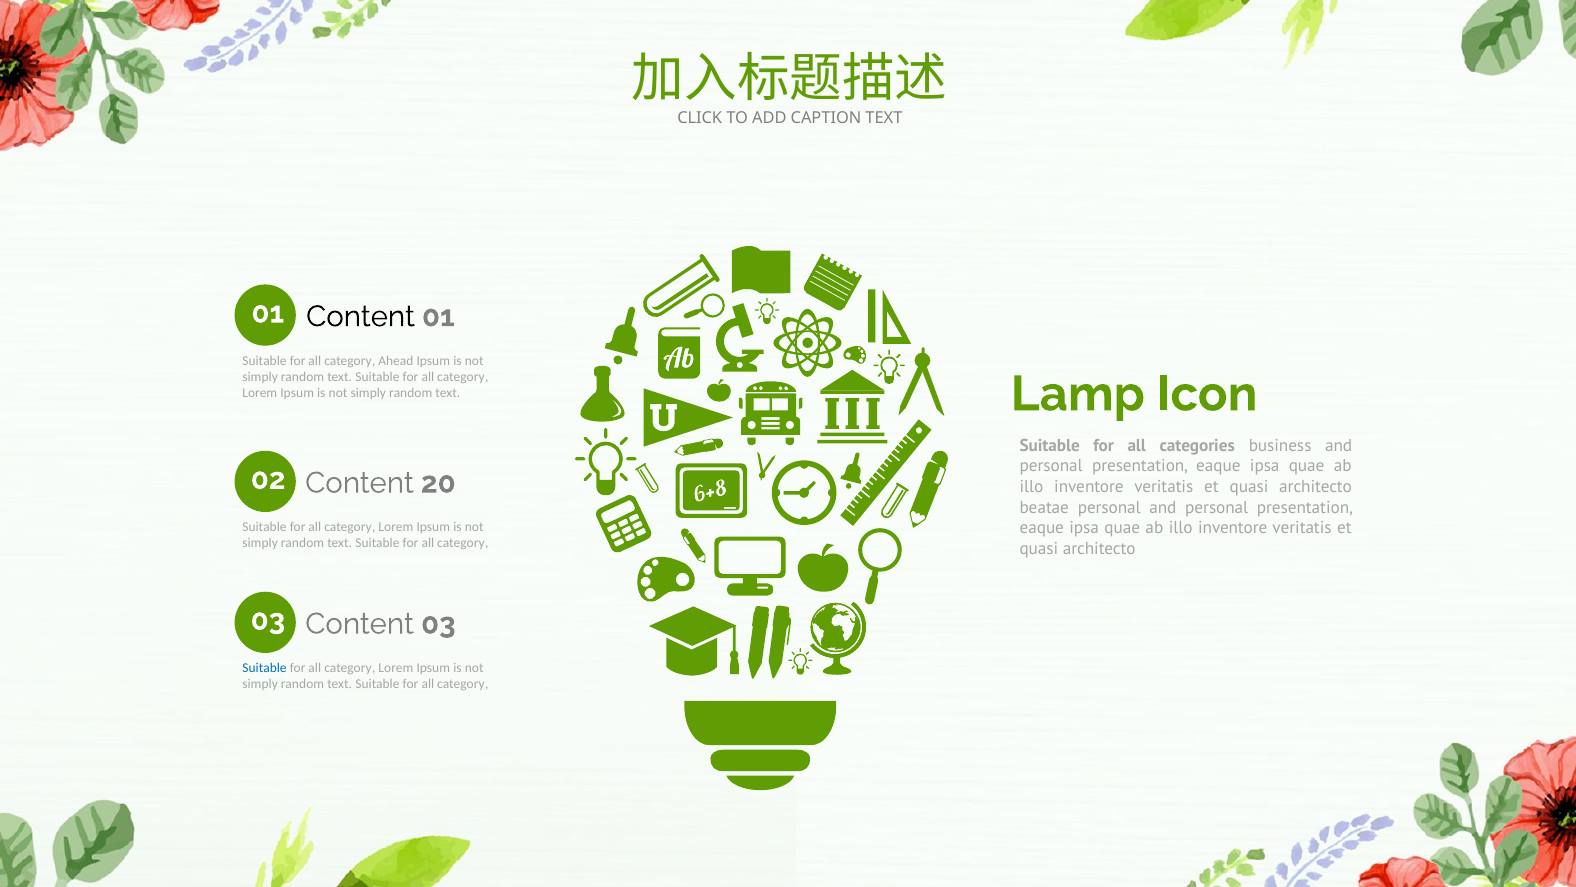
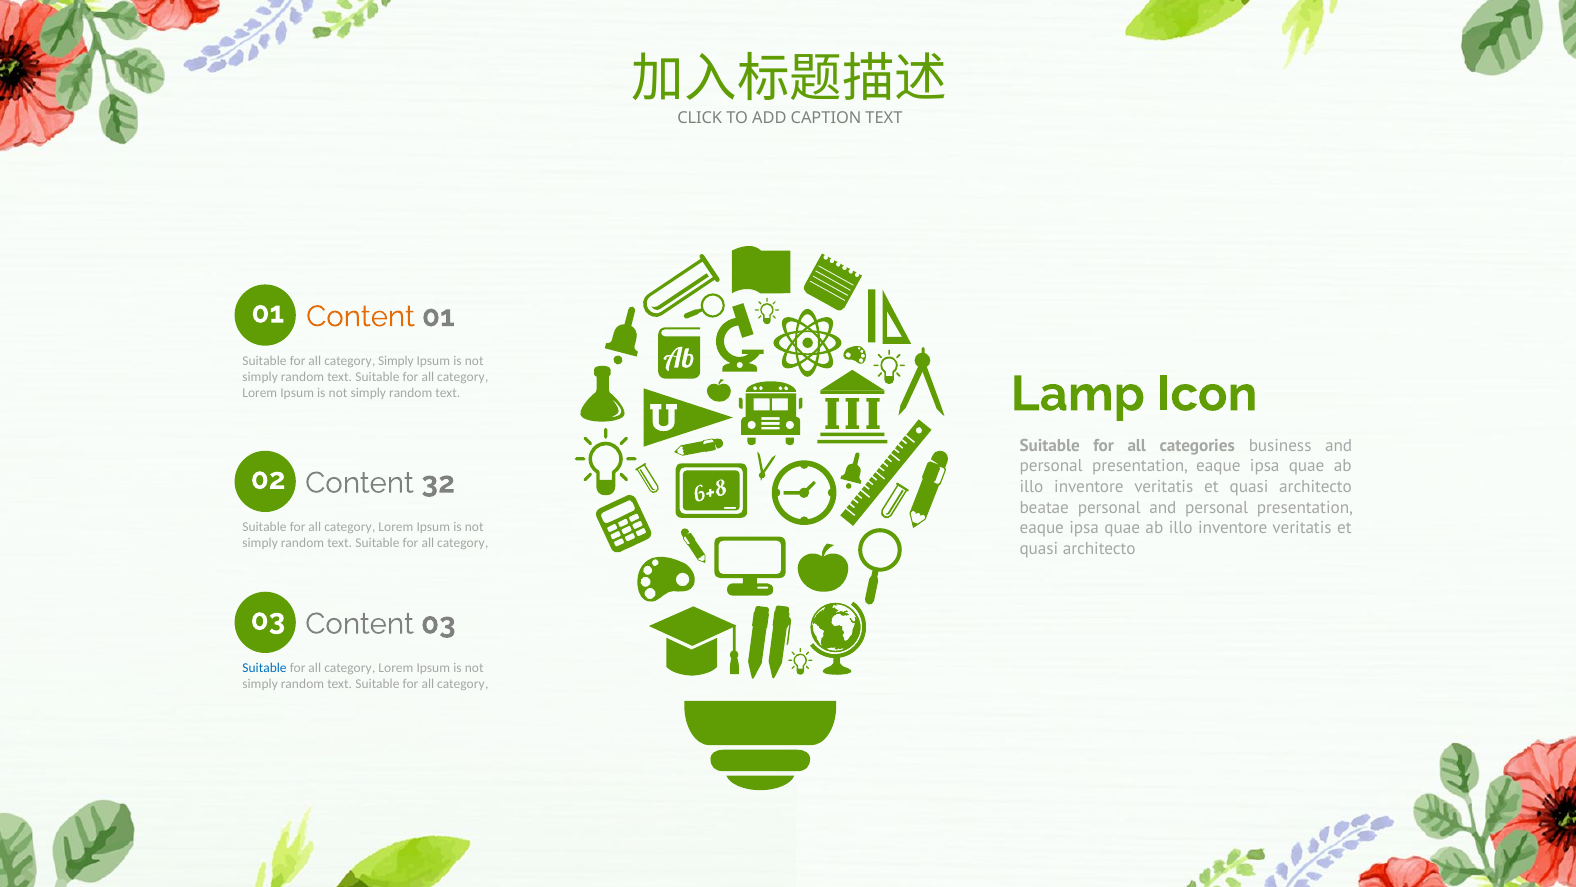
Content colour: black -> orange (360, 316)
category Ahead: Ahead -> Simply (396, 361)
20: 20 -> 32 (438, 483)
